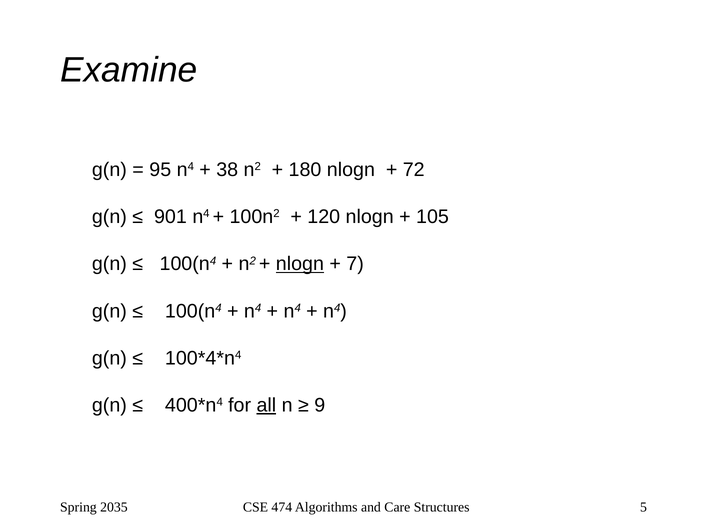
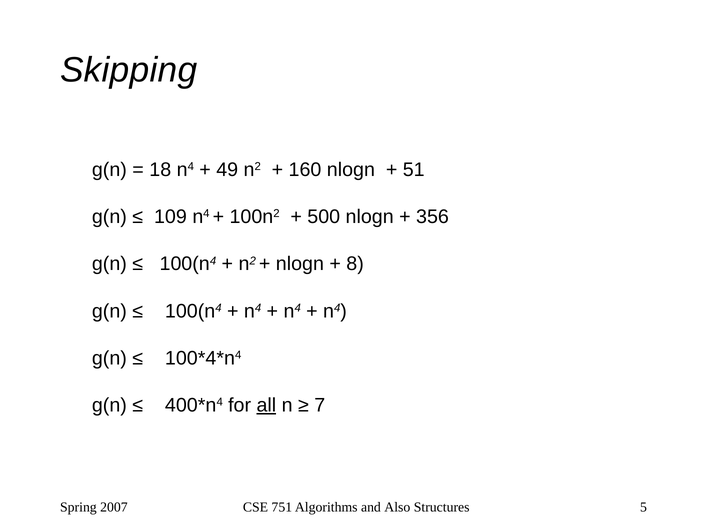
Examine: Examine -> Skipping (129, 70)
95: 95 -> 18 (160, 170)
38: 38 -> 49 (227, 170)
180: 180 -> 160 (305, 170)
72: 72 -> 51 (414, 170)
901: 901 -> 109 (170, 217)
120: 120 -> 500 (324, 217)
105: 105 -> 356 (432, 217)
nlogn underline: present -> none (300, 264)
7: 7 -> 8 (355, 264)
9: 9 -> 7 (320, 406)
2035: 2035 -> 2007 (114, 508)
474: 474 -> 751 (282, 508)
Care: Care -> Also (397, 508)
